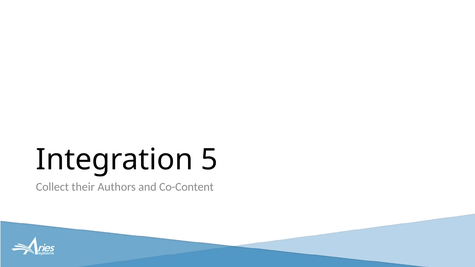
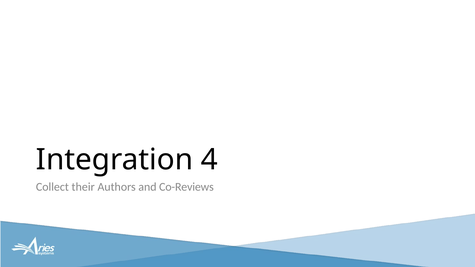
5: 5 -> 4 (209, 160)
Co-Content: Co-Content -> Co-Reviews (186, 187)
